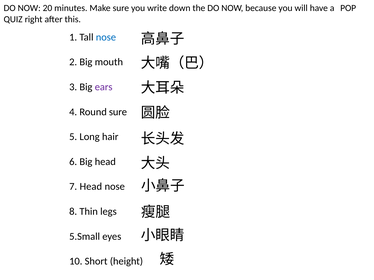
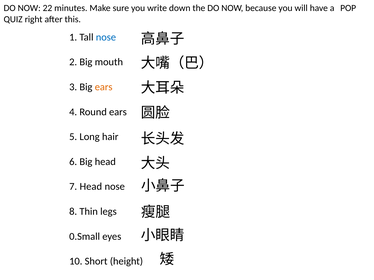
20: 20 -> 22 (47, 8)
ears colour: purple -> orange (104, 87)
Round sure: sure -> ears (118, 112)
5.Small: 5.Small -> 0.Small (85, 237)
